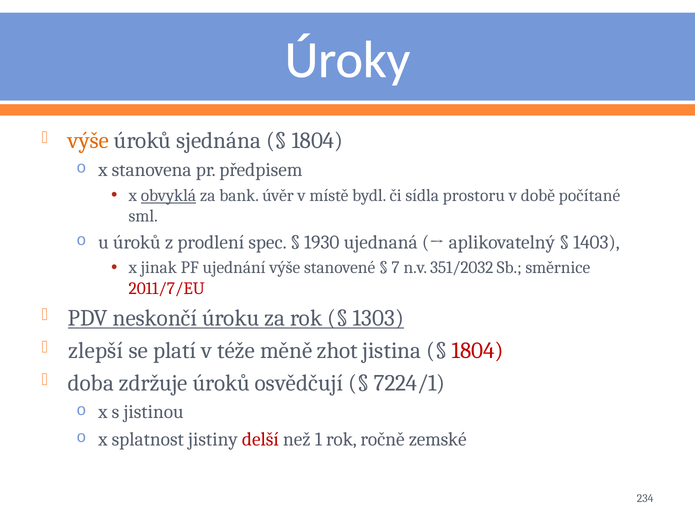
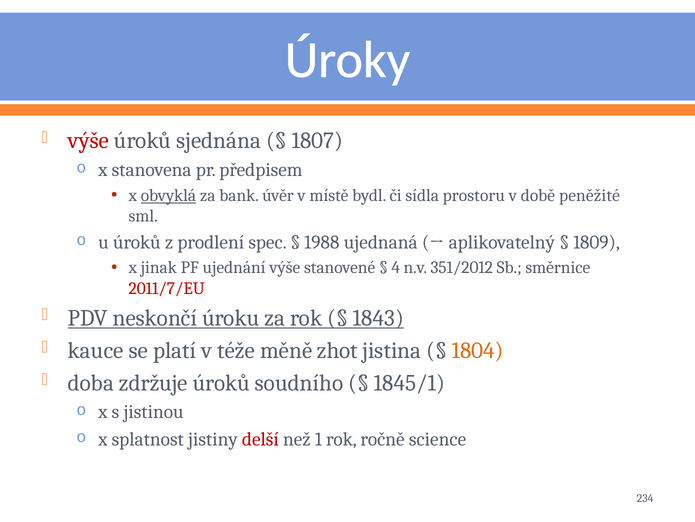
výše colour: orange -> red (88, 141)
1804: 1804 -> 1807 (317, 141)
počítané: počítané -> peněžité (589, 195)
1930: 1930 -> 1988 (322, 242)
1403: 1403 -> 1809 (596, 242)
7: 7 -> 4 (396, 267)
351/2032: 351/2032 -> 351/2012 (462, 267)
1303: 1303 -> 1843 (378, 318)
zlepší: zlepší -> kauce (96, 350)
1804 colour: red -> orange (478, 350)
osvědčují: osvědčují -> soudního (299, 382)
7224/1: 7224/1 -> 1845/1 (409, 382)
zemské: zemské -> science (438, 439)
